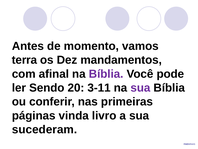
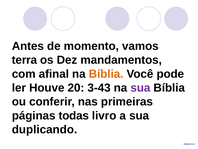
Bíblia colour: purple -> orange (106, 74)
Sendo: Sendo -> Houve (47, 88)
3-11: 3-11 -> 3-43 (99, 88)
vinda: vinda -> todas (74, 115)
sucederam: sucederam -> duplicando (45, 129)
